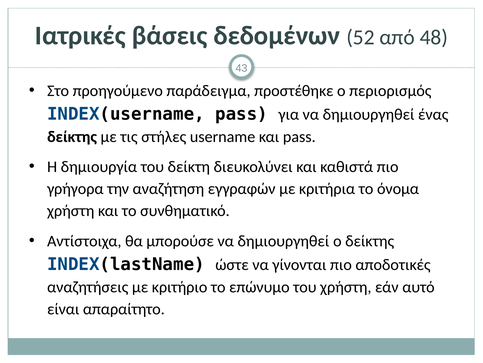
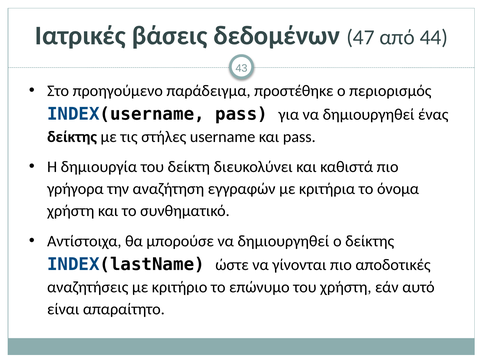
52: 52 -> 47 (360, 37)
48: 48 -> 44 (434, 37)
